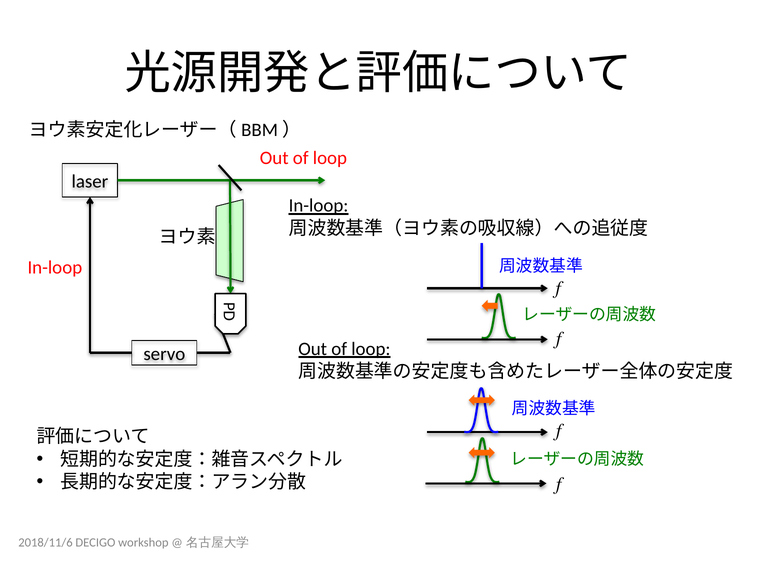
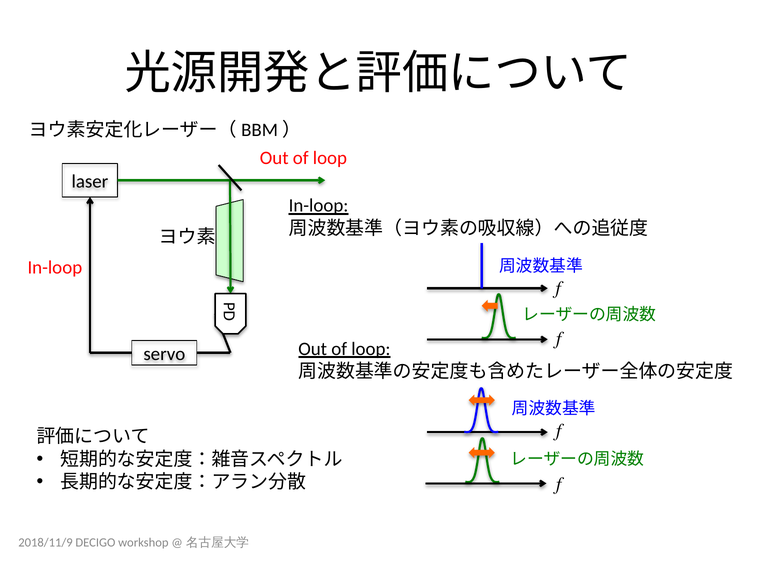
2018/11/6: 2018/11/6 -> 2018/11/9 (45, 542)
